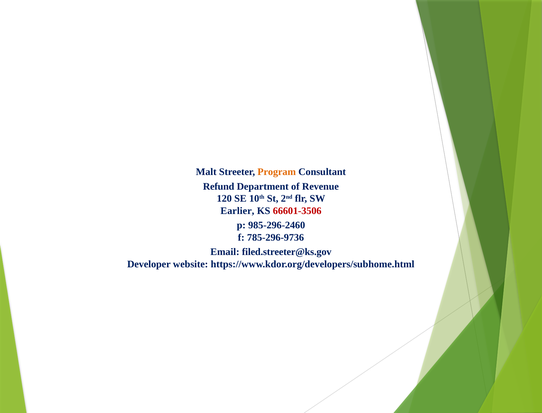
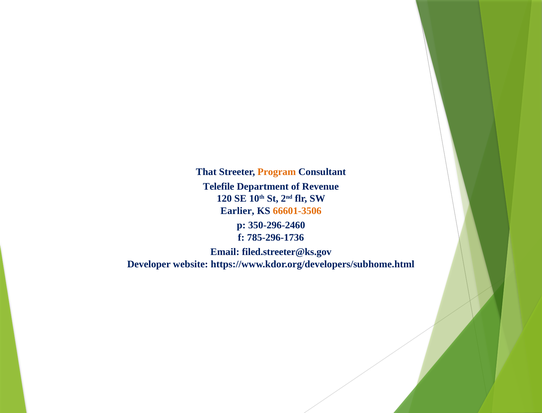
Malt: Malt -> That (206, 172)
Refund: Refund -> Telefile (219, 187)
66601-3506 colour: red -> orange (297, 211)
985-296-2460: 985-296-2460 -> 350-296-2460 (277, 225)
785-296-9736: 785-296-9736 -> 785-296-1736 (276, 237)
